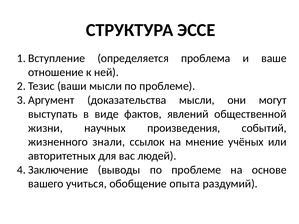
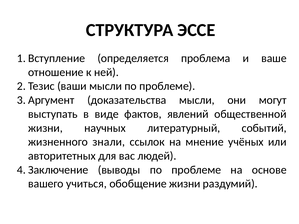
произведения: произведения -> литературный (184, 128)
обобщение опыта: опыта -> жизни (185, 184)
